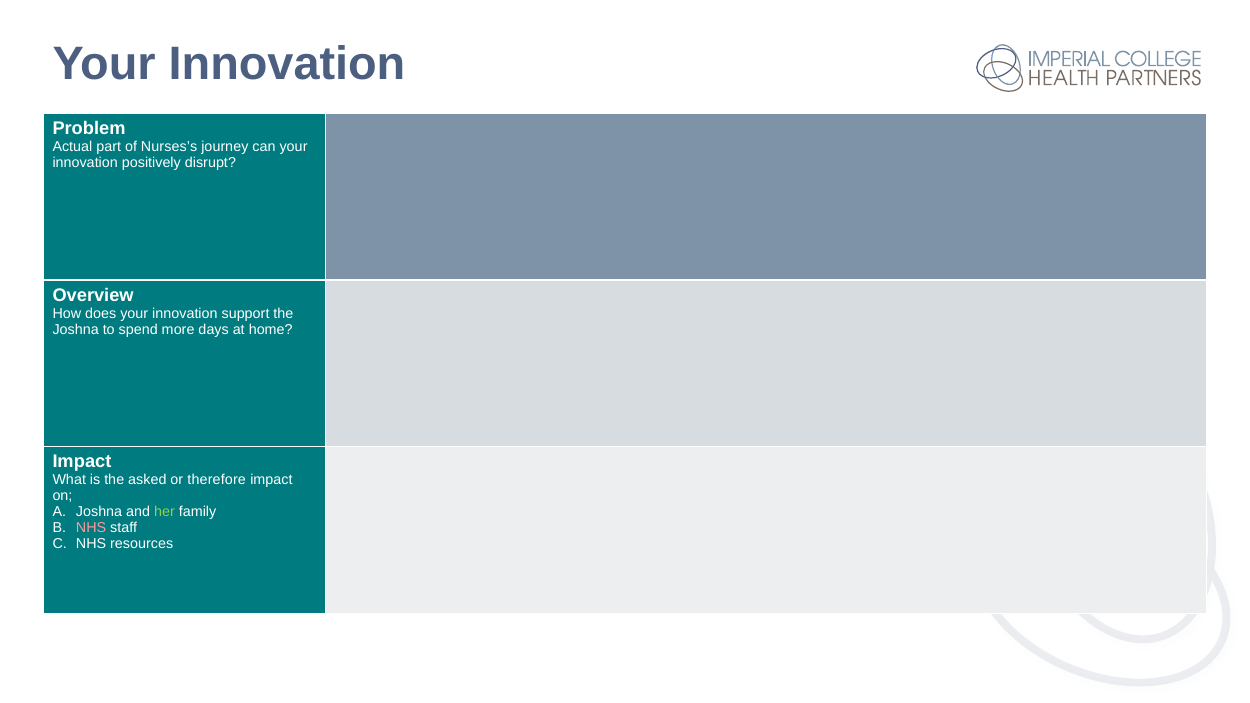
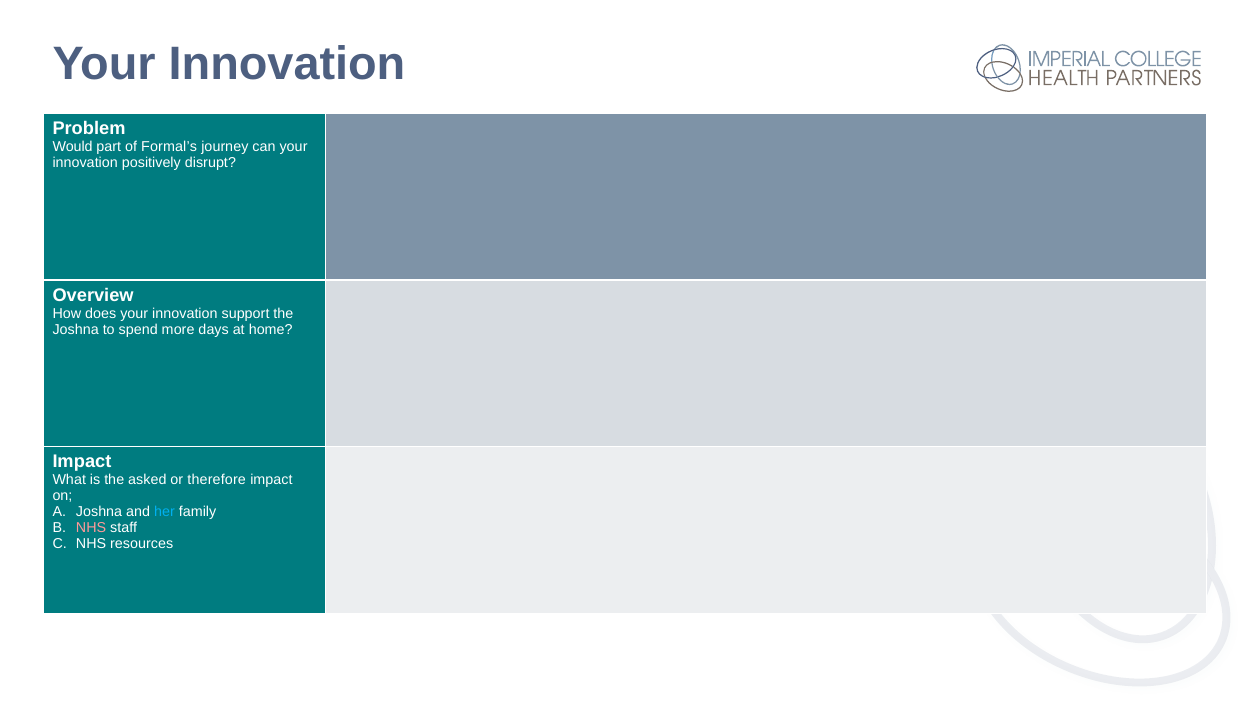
Actual: Actual -> Would (73, 147)
Nurses’s: Nurses’s -> Formal’s (169, 147)
her colour: light green -> light blue (164, 512)
